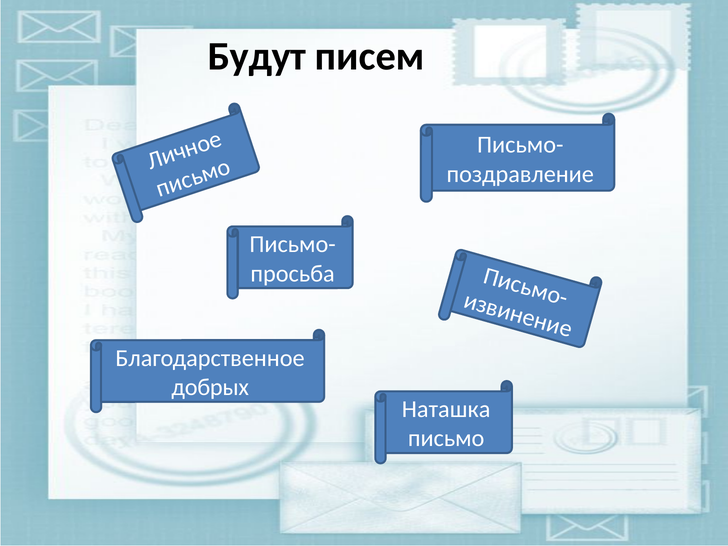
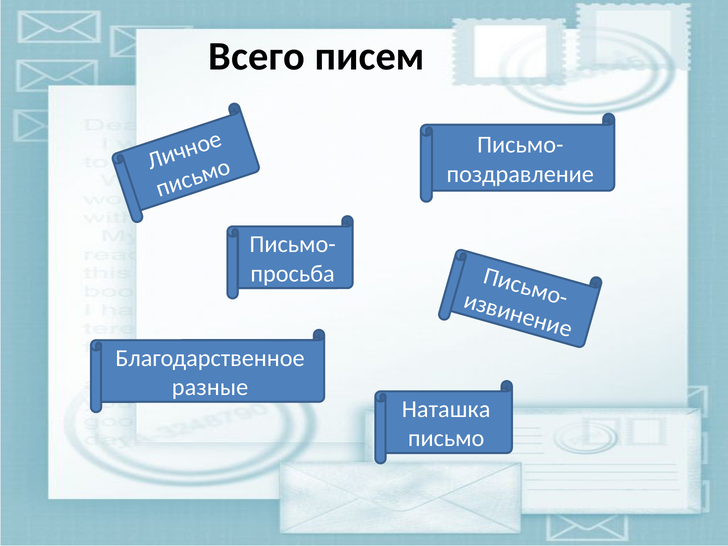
Будут: Будут -> Всего (257, 56)
добрых: добрых -> разные (210, 387)
